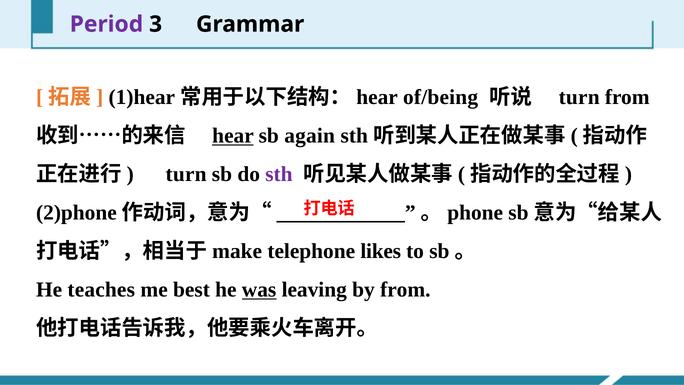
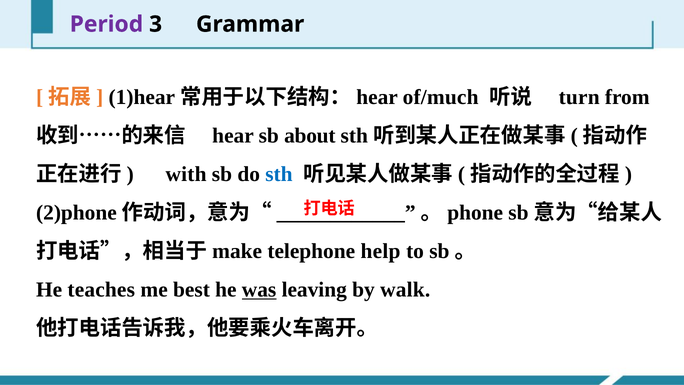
of/being: of/being -> of/much (441, 97)
hear underline: present -> none (233, 136)
again: again -> about (310, 136)
turn: turn -> with (186, 174)
sth colour: purple -> blue (279, 174)
likes: likes -> help (381, 251)
by from: from -> walk (405, 290)
